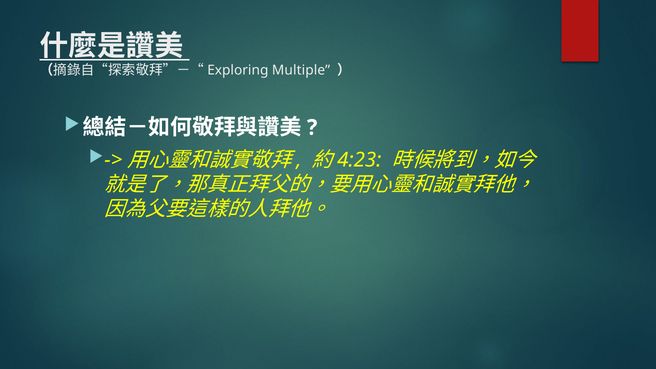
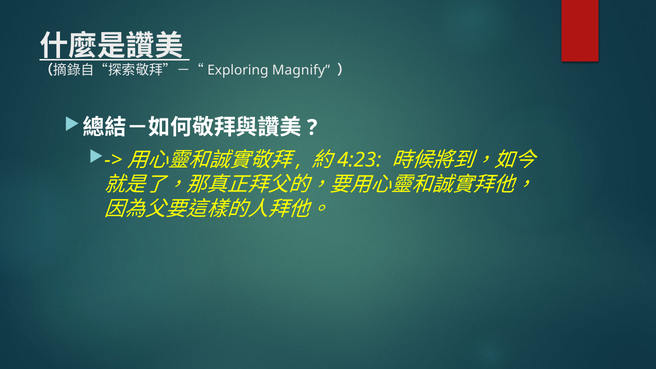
Multiple: Multiple -> Magnify (301, 70)
